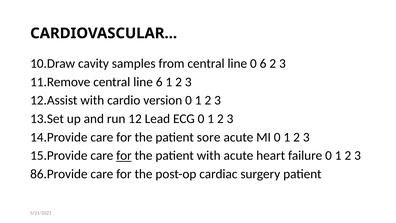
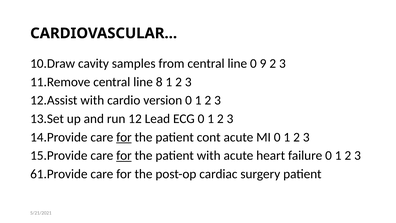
0 6: 6 -> 9 (263, 63)
line 6: 6 -> 8 (159, 82)
for underline: none -> present (124, 137)
sore: sore -> cont (209, 137)
86.Provide: 86.Provide -> 61.Provide (59, 174)
